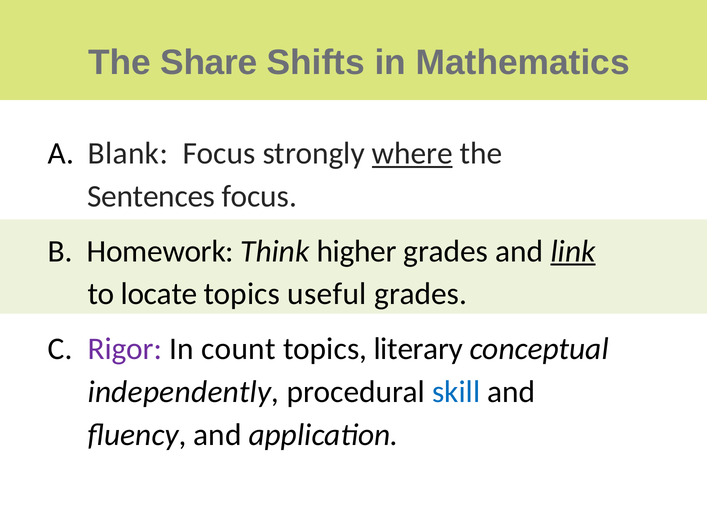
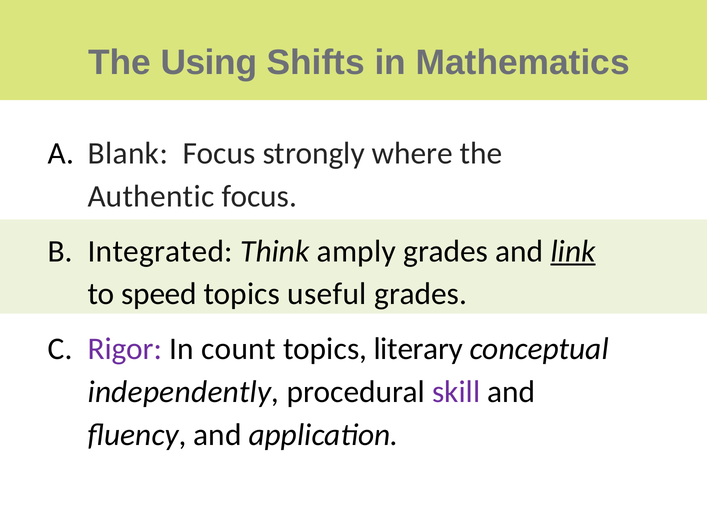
Share: Share -> Using (209, 63)
where underline: present -> none (412, 154)
Sentences: Sentences -> Authentic (151, 197)
Homework: Homework -> Integrated (160, 251)
higher: higher -> amply (356, 251)
locate: locate -> speed (159, 294)
skill colour: blue -> purple (456, 392)
